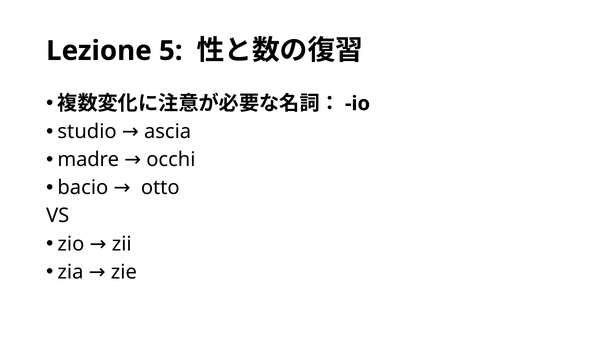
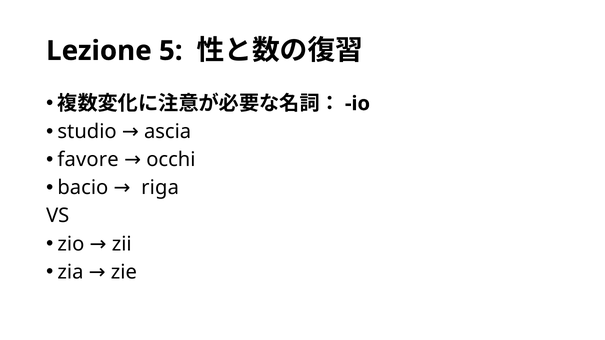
madre: madre -> favore (88, 160)
otto: otto -> riga (160, 188)
